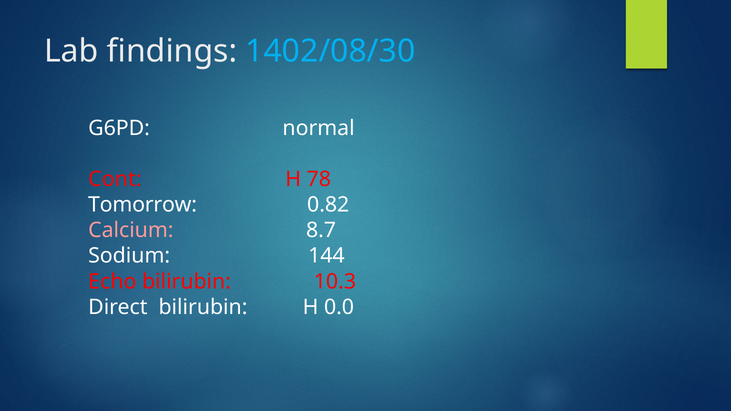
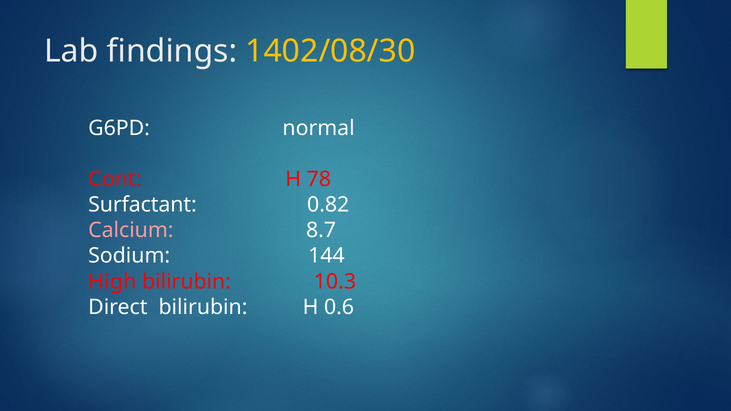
1402/08/30 colour: light blue -> yellow (330, 51)
Tomorrow: Tomorrow -> Surfactant (142, 205)
Echo: Echo -> High (112, 282)
0.0: 0.0 -> 0.6 (339, 307)
